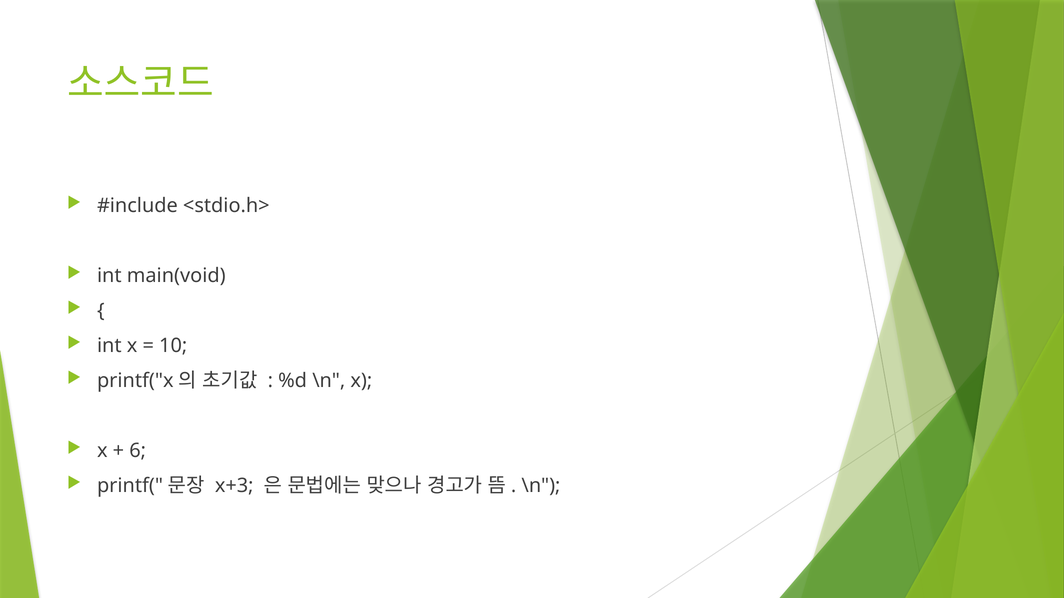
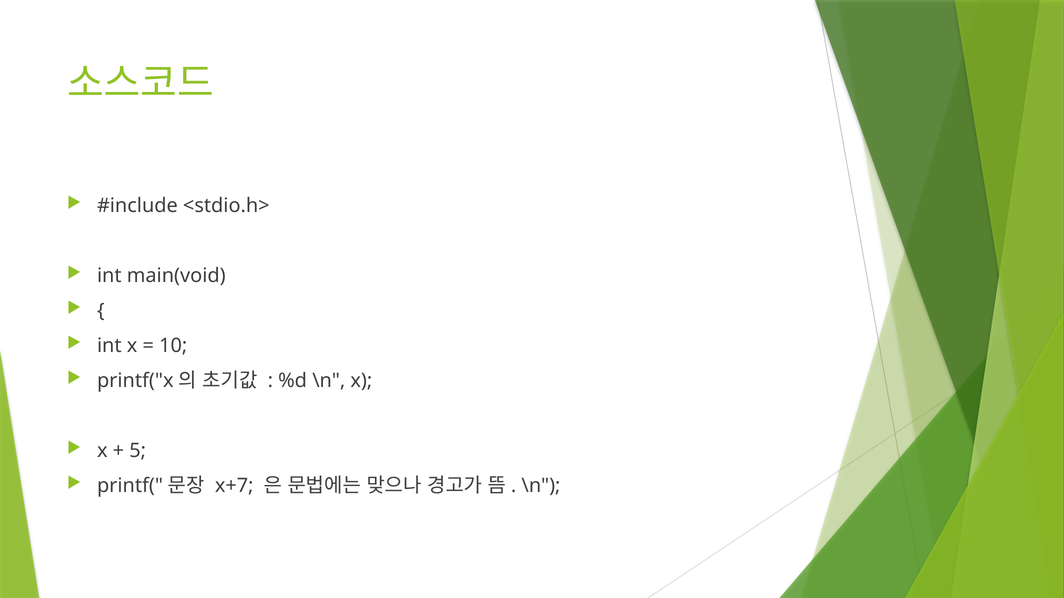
6: 6 -> 5 (138, 451)
x+3: x+3 -> x+7 (234, 486)
